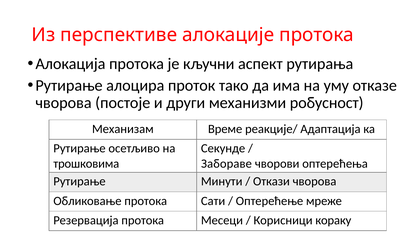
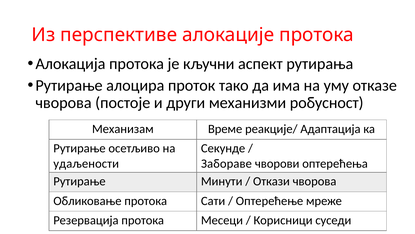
трошковима: трошковима -> удаљености (86, 163)
кораку: кораку -> cуседи (333, 220)
